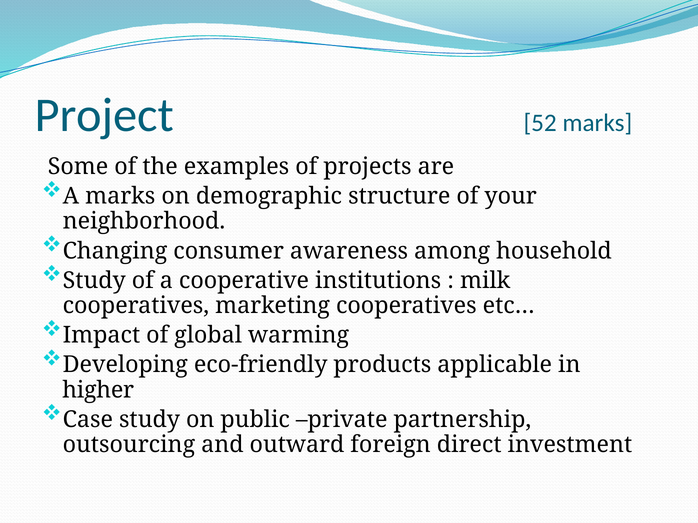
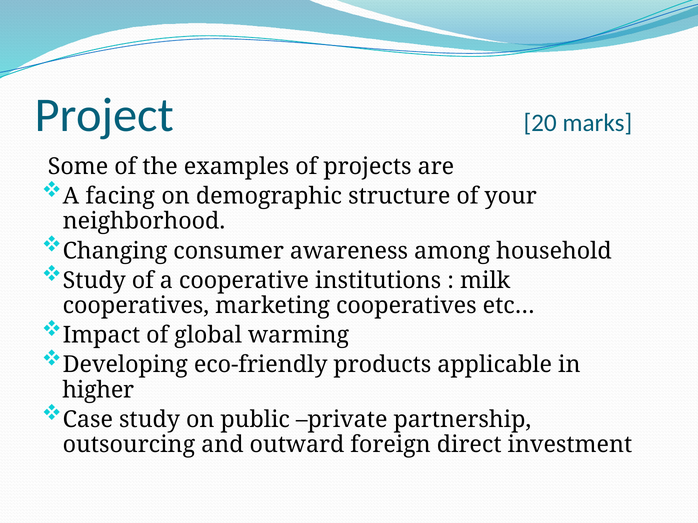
52: 52 -> 20 (540, 123)
A marks: marks -> facing (120, 196)
